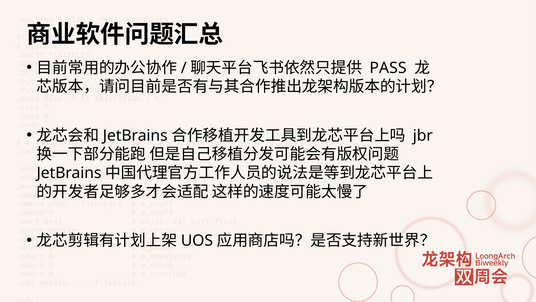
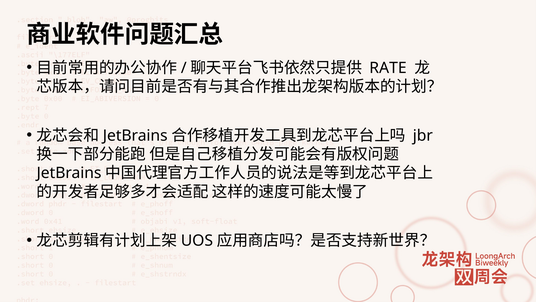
PASS: PASS -> RATE (388, 68)
